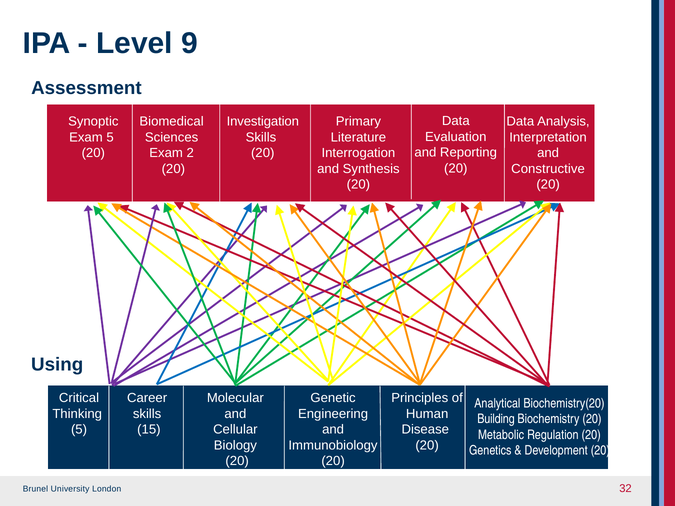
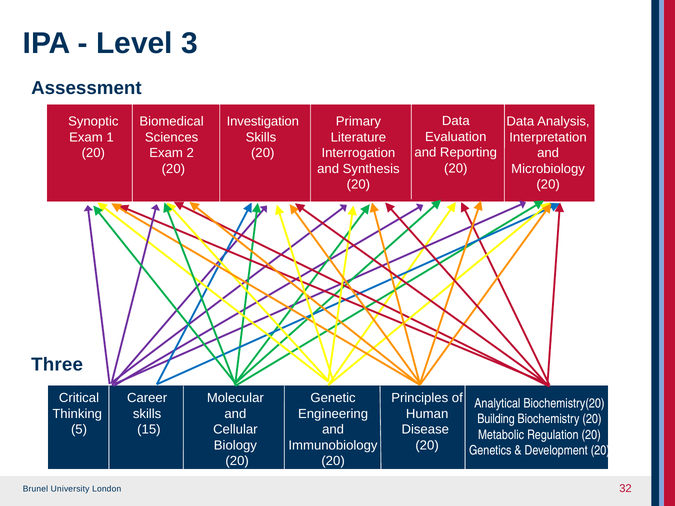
9: 9 -> 3 (189, 43)
Exam 5: 5 -> 1 (110, 137)
Constructive: Constructive -> Microbiology (548, 169)
Using: Using -> Three (57, 365)
